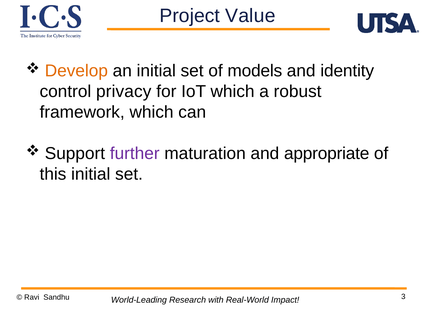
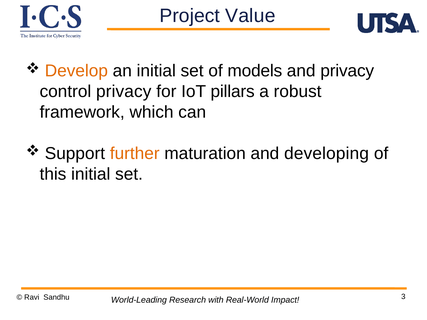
and identity: identity -> privacy (347, 71)
IoT which: which -> pillars (233, 92)
further colour: purple -> orange (135, 154)
appropriate: appropriate -> developing (327, 154)
